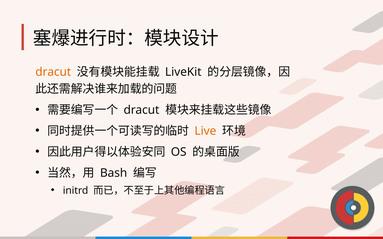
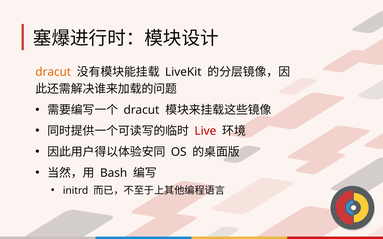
Live colour: orange -> red (205, 131)
